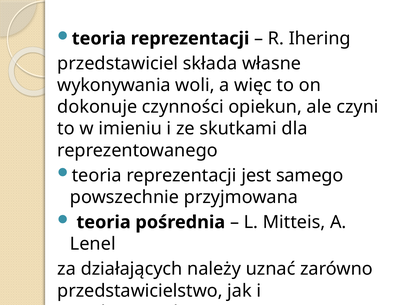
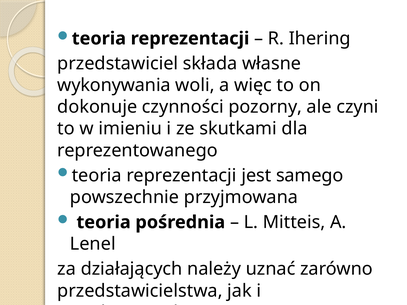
opiekun: opiekun -> pozorny (265, 107)
przedstawicielstwo: przedstawicielstwo -> przedstawicielstwa (140, 291)
